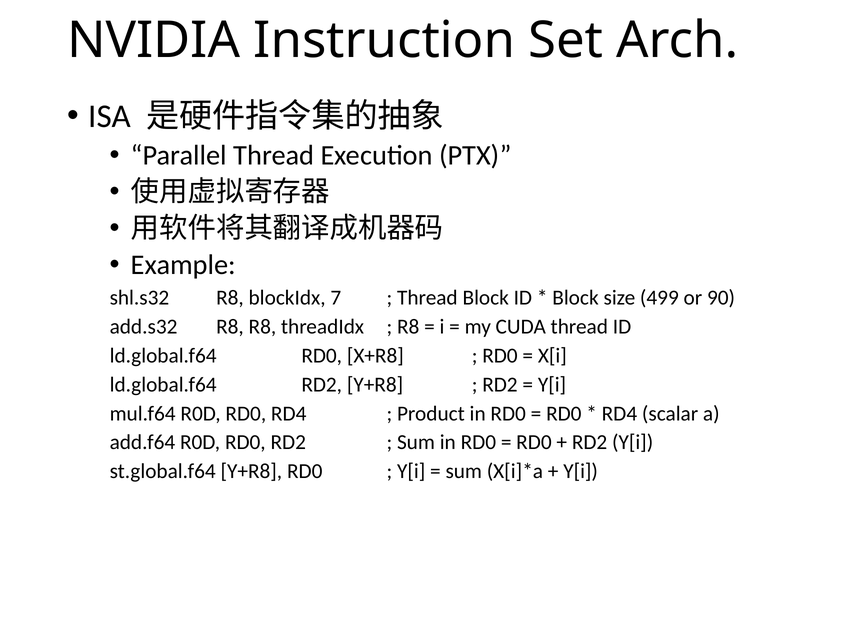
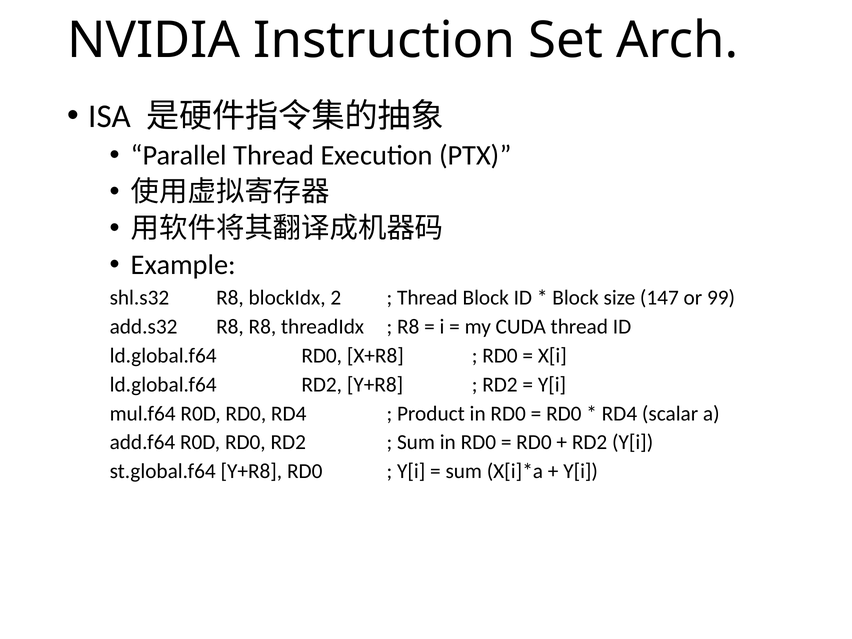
7: 7 -> 2 (336, 298)
499: 499 -> 147 (659, 298)
90: 90 -> 99 (721, 298)
